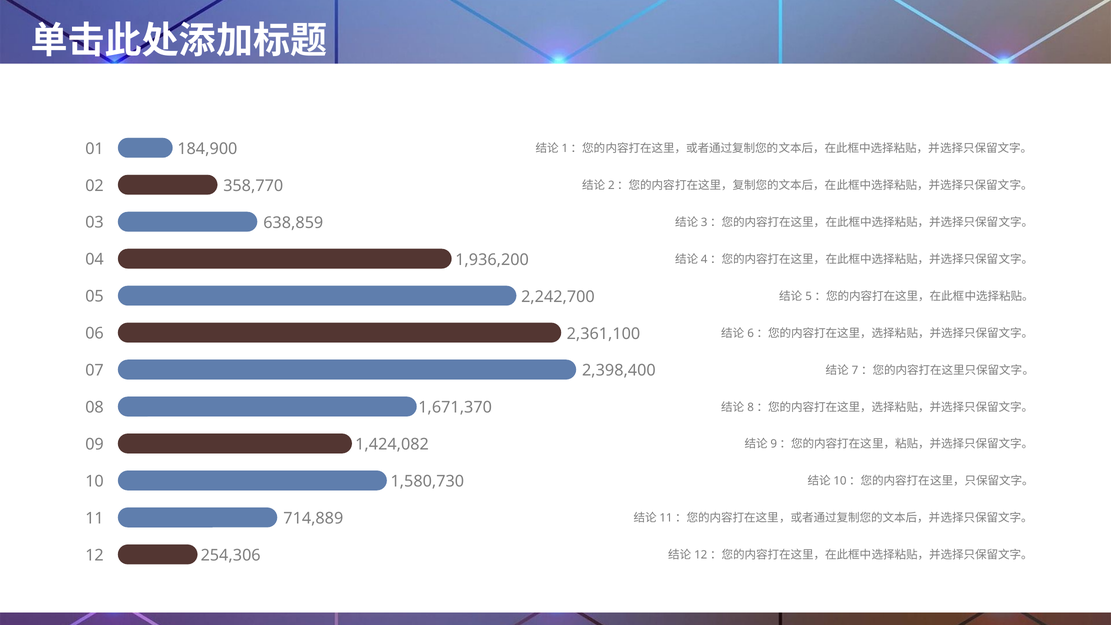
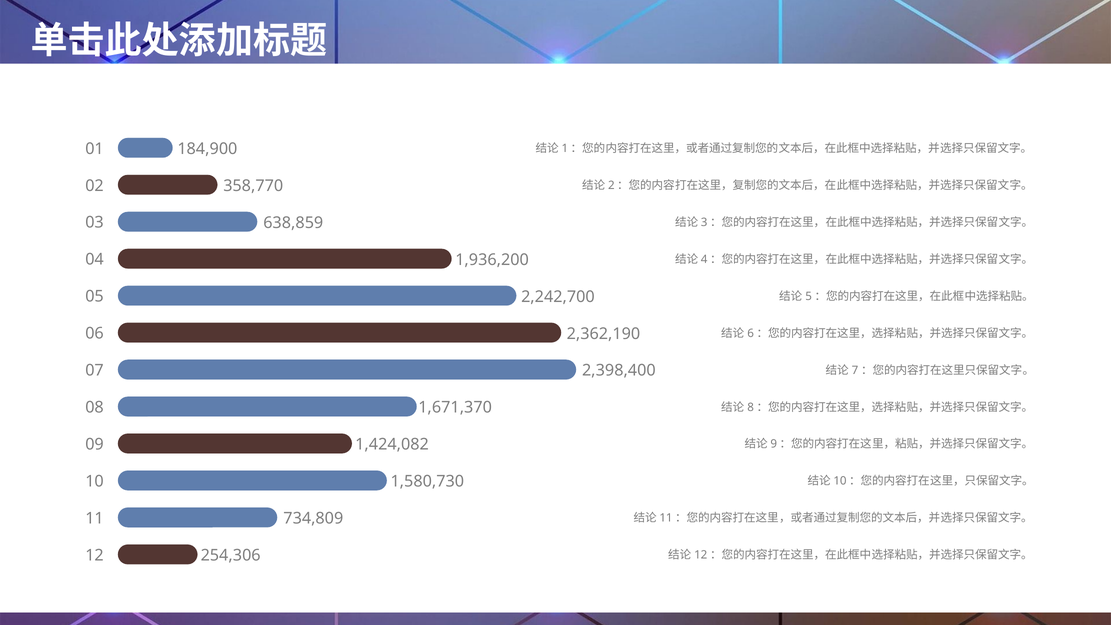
2,361,100: 2,361,100 -> 2,362,190 (603, 334)
714,889: 714,889 -> 734,809 (313, 518)
